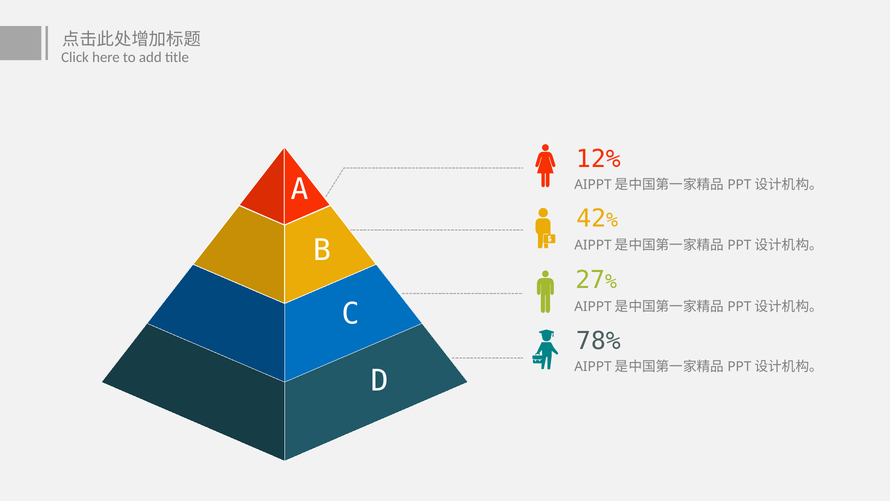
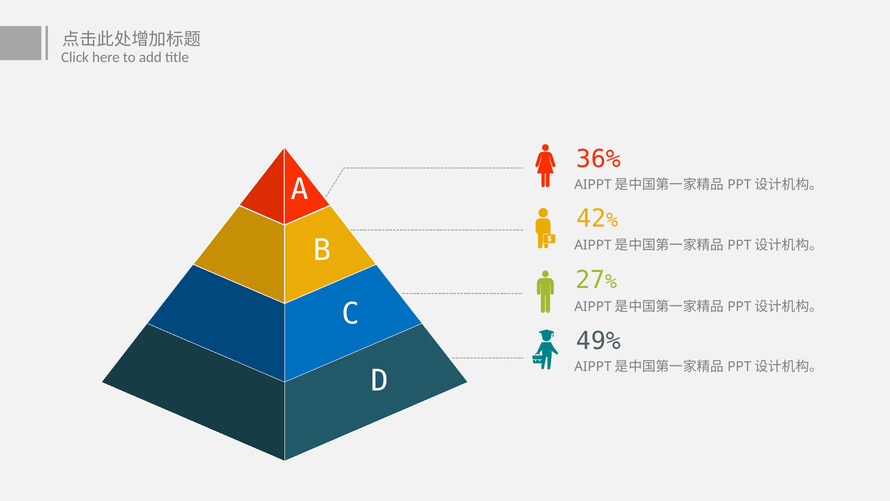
12%: 12% -> 36% (598, 159)
78%: 78% -> 49% (598, 341)
